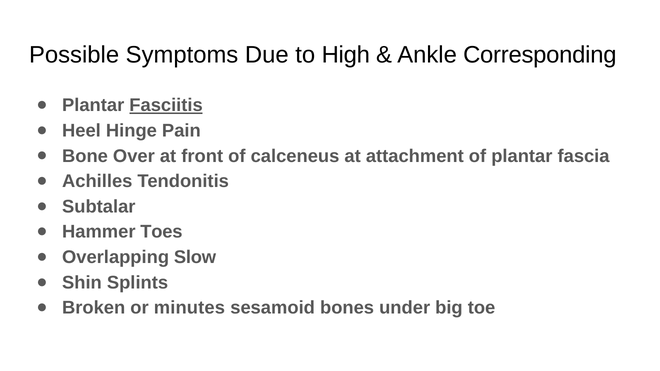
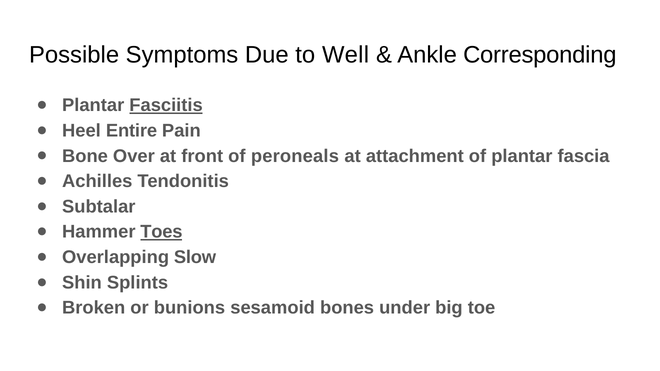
High: High -> Well (346, 55)
Hinge: Hinge -> Entire (132, 131)
calceneus: calceneus -> peroneals (295, 156)
Toes underline: none -> present (161, 232)
minutes: minutes -> bunions (189, 308)
